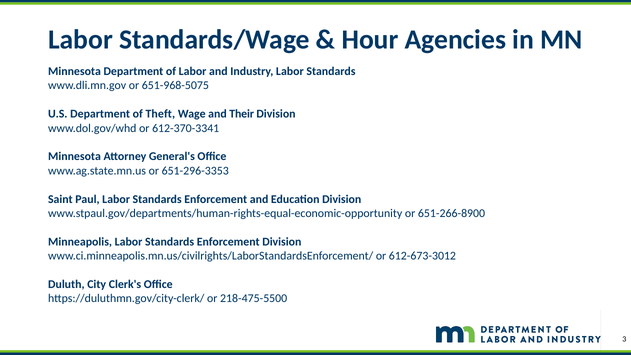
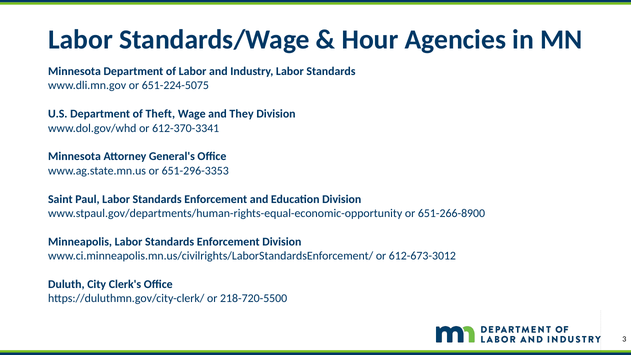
651-968-5075: 651-968-5075 -> 651-224-5075 (175, 86)
Their: Their -> They (242, 114)
218-475-5500: 218-475-5500 -> 218-720-5500 (254, 298)
